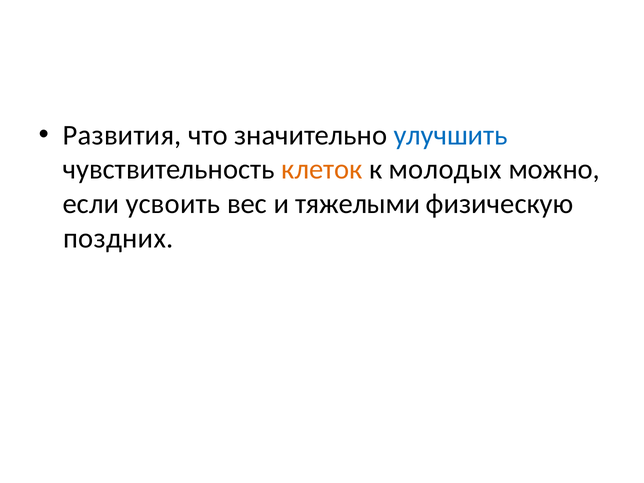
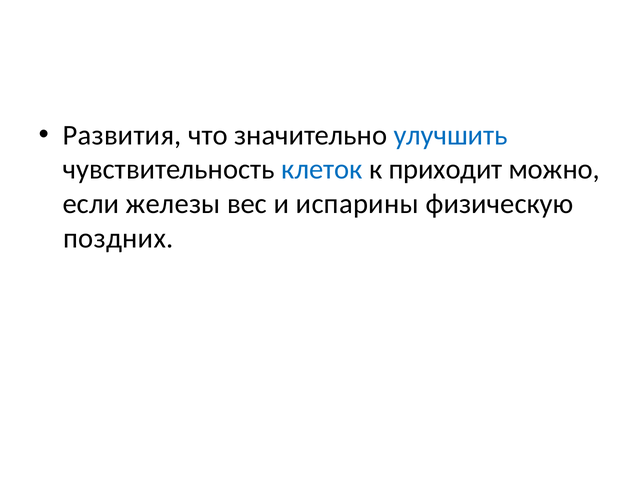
клеток colour: orange -> blue (322, 169)
молодых: молодых -> приходит (446, 169)
усвоить: усвоить -> железы (173, 204)
тяжелыми: тяжелыми -> испарины (357, 204)
